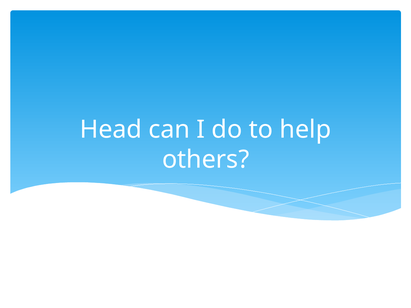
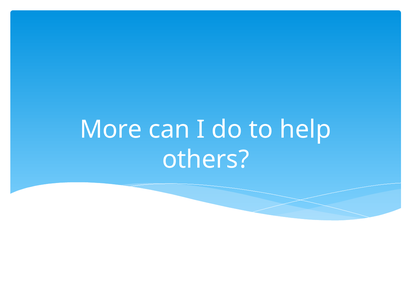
Head: Head -> More (111, 130)
